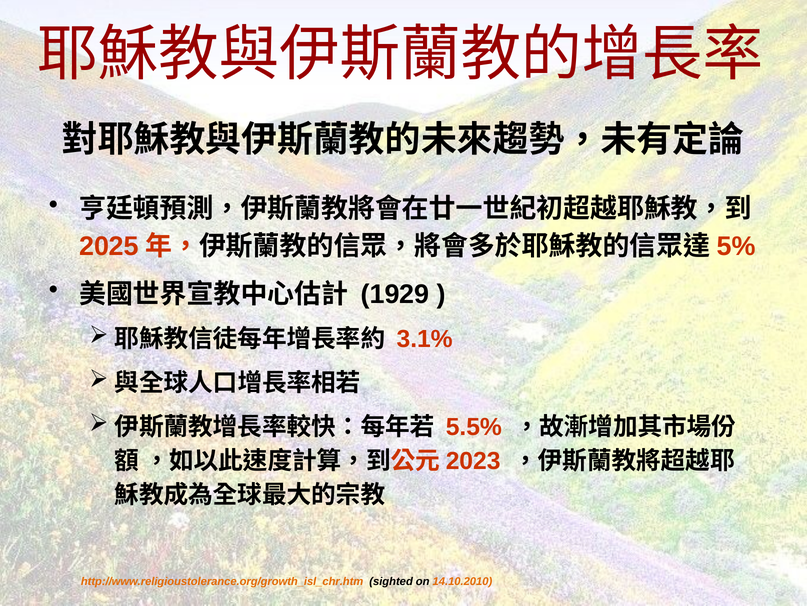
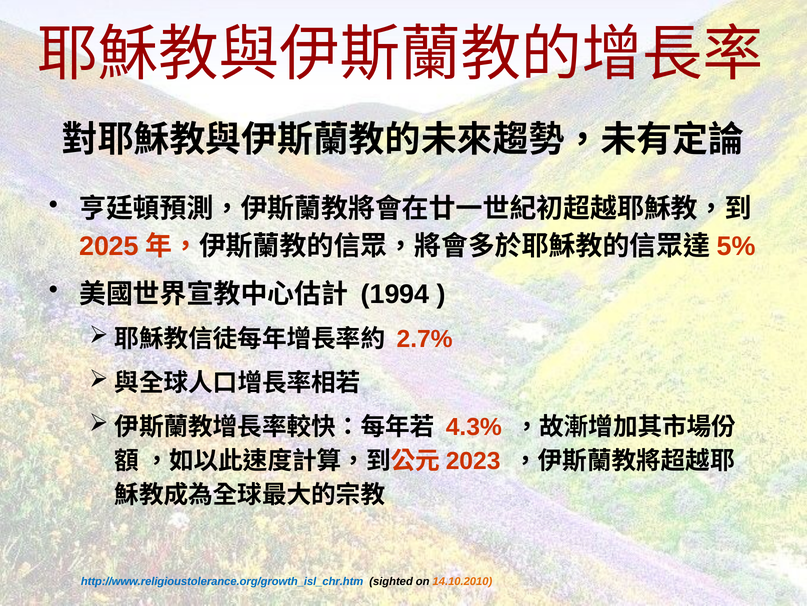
1929: 1929 -> 1994 (395, 294)
3.1%: 3.1% -> 2.7% (425, 339)
5.5%: 5.5% -> 4.3% (474, 426)
http://www.religioustolerance.org/growth_isl_chr.htm colour: orange -> blue (222, 581)
